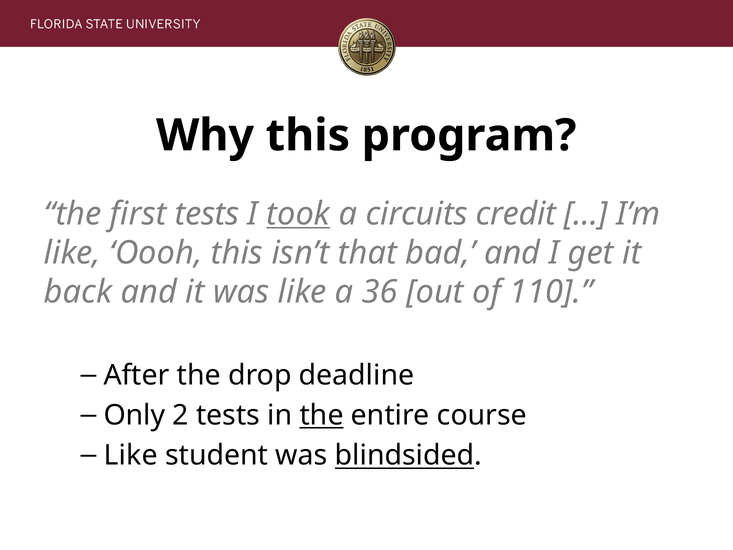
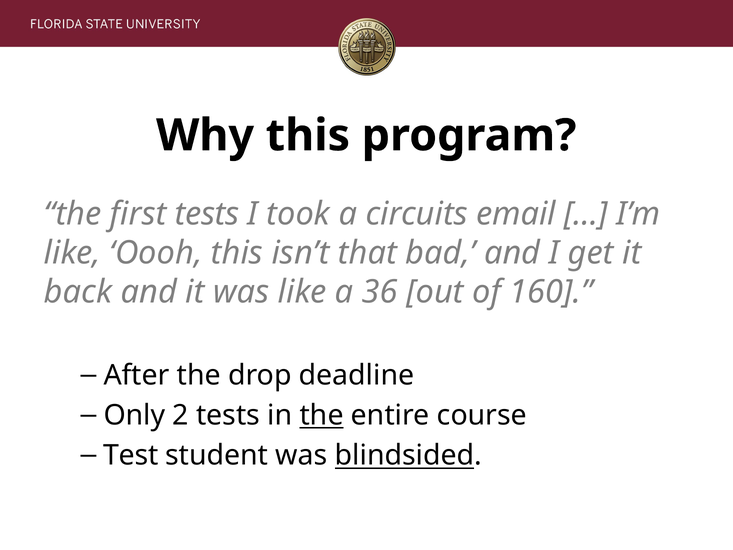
took underline: present -> none (298, 214)
credit: credit -> email (516, 214)
110: 110 -> 160 (551, 292)
Like: Like -> Test (131, 455)
